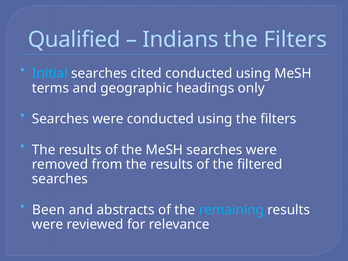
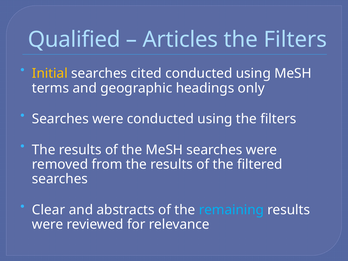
Indians: Indians -> Articles (180, 40)
Initial colour: light blue -> yellow (50, 73)
Been: Been -> Clear (49, 210)
